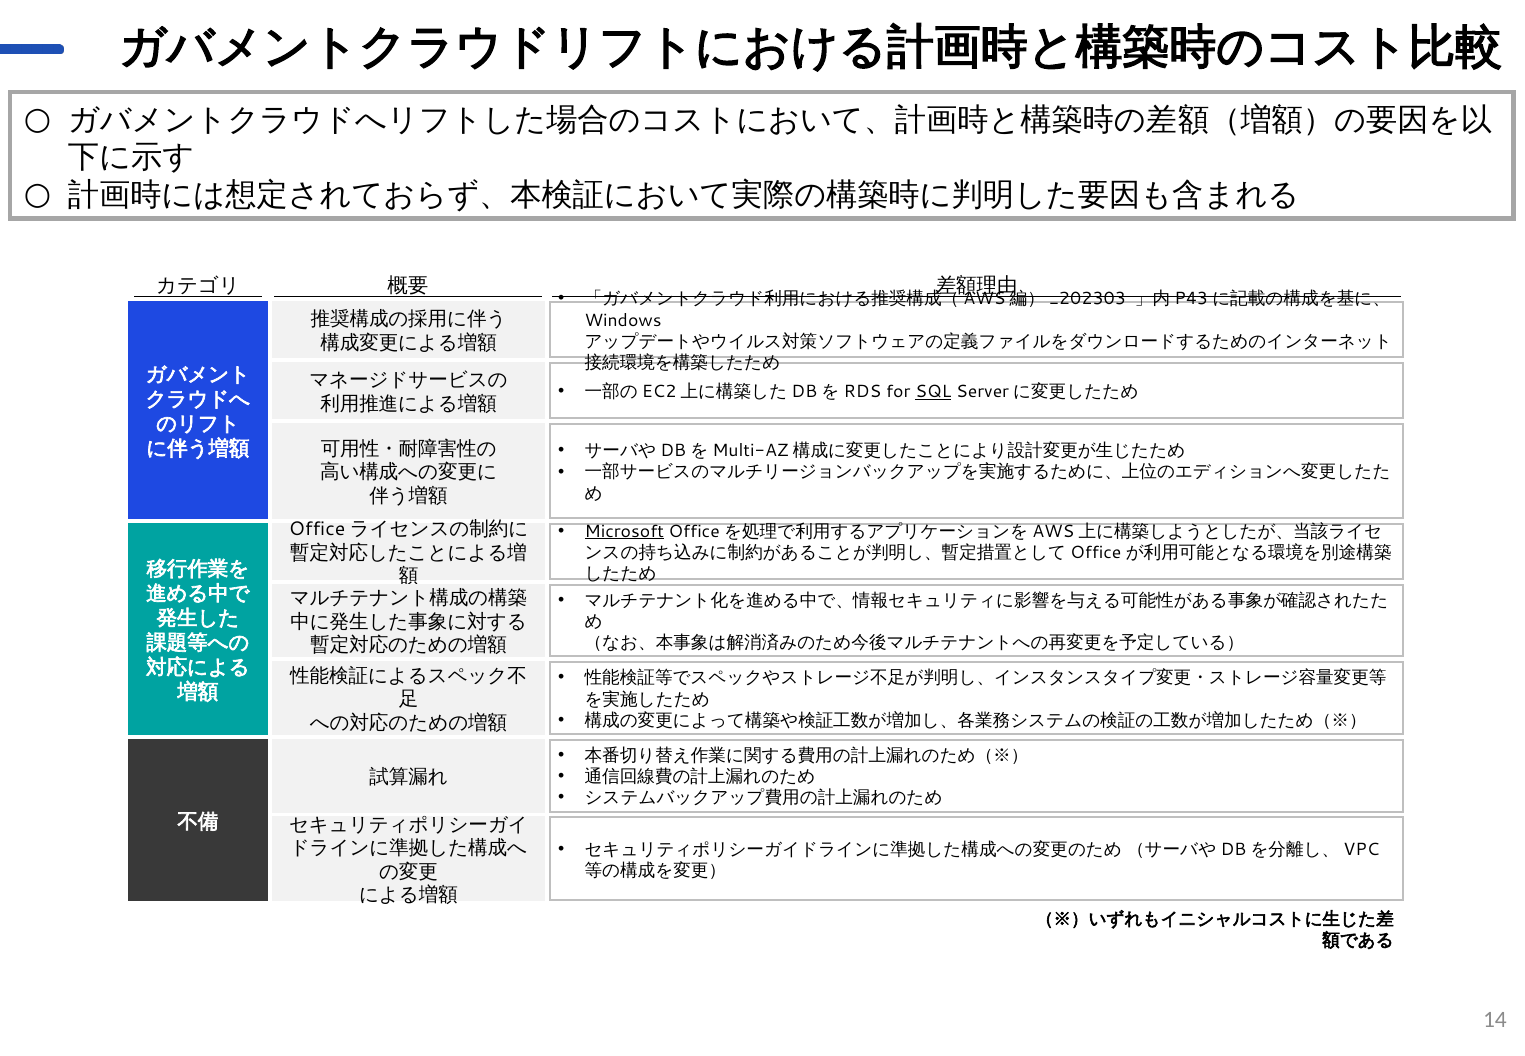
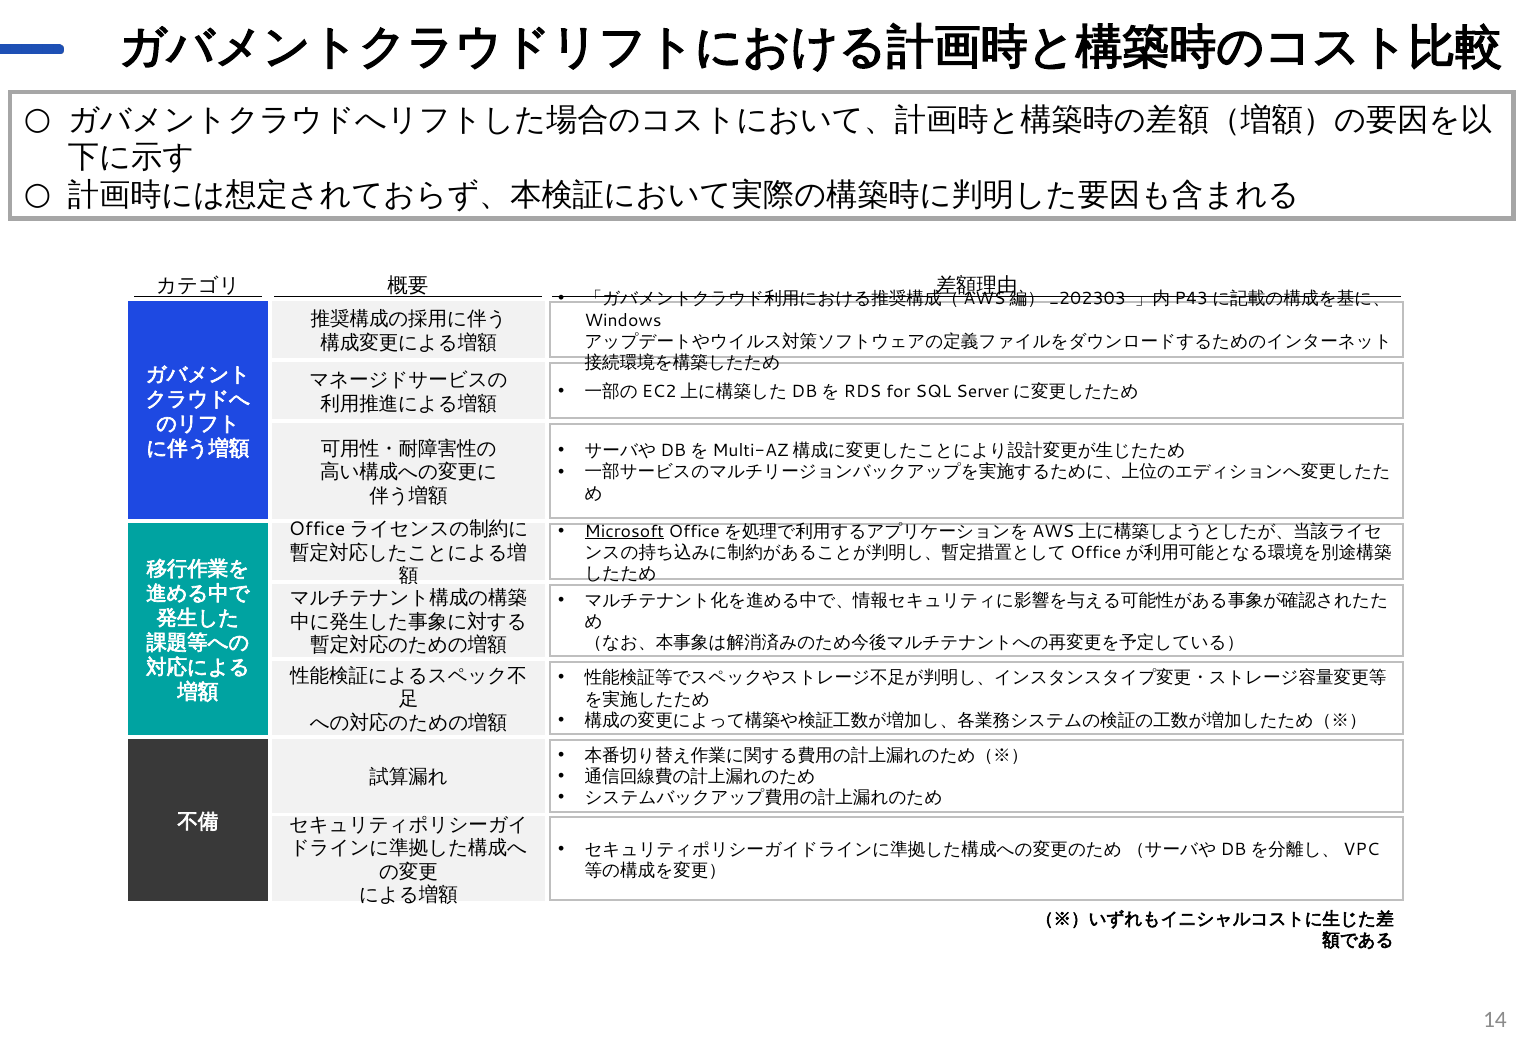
SQL underline: present -> none (933, 392)
